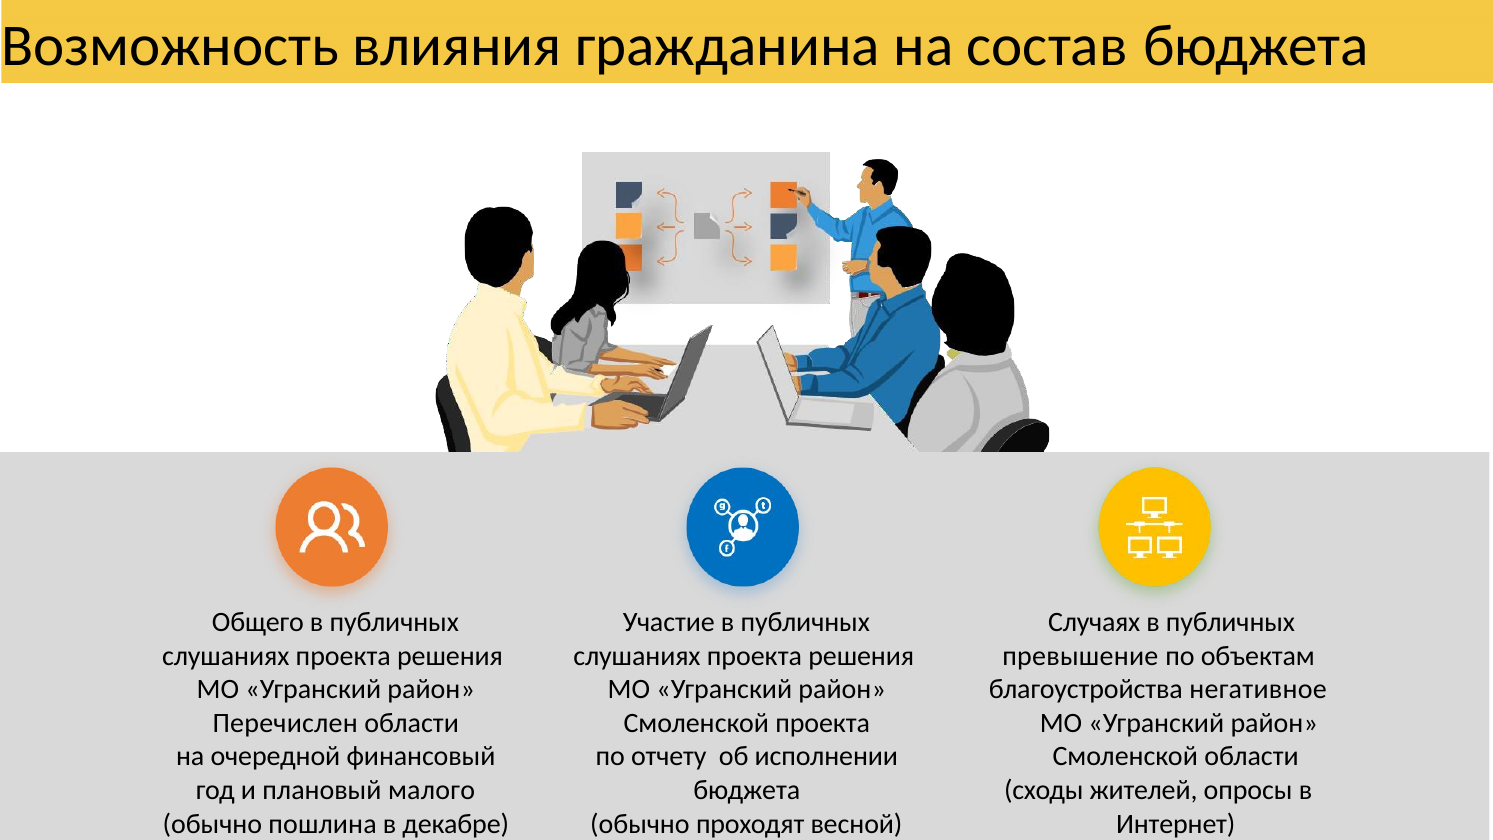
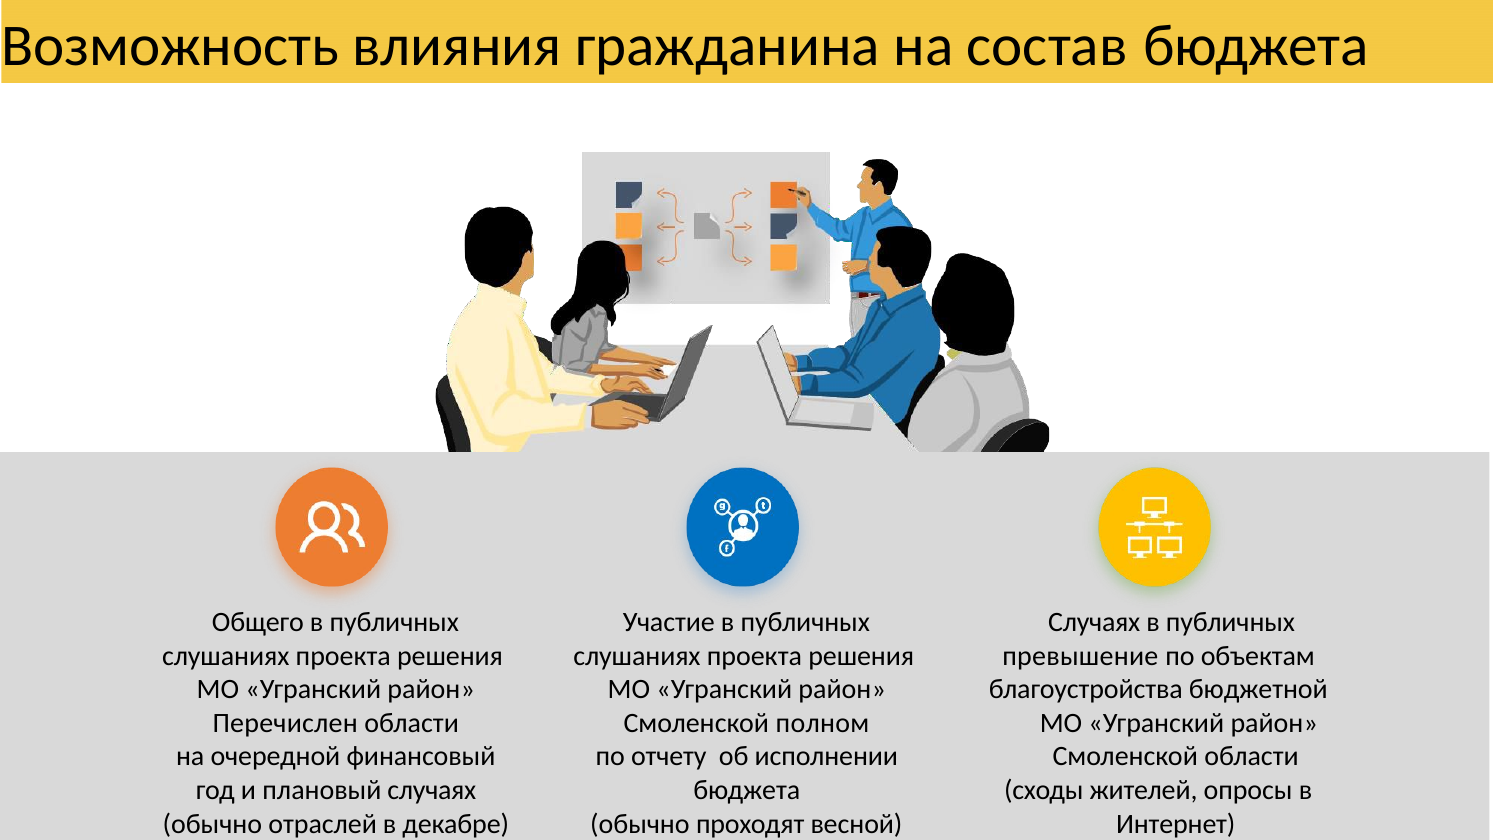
негативное: негативное -> бюджетной (1258, 689)
Смоленской проекта: проекта -> полном (822, 723)
плановый малого: малого -> случаях (432, 790)
пошлина: пошлина -> отраслей (323, 824)
